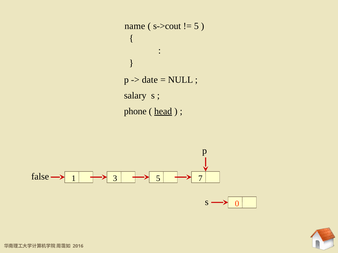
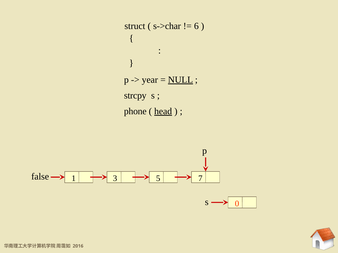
name: name -> struct (135, 26)
s->cout: s->cout -> s->char (167, 26)
5: 5 -> 6 (196, 26)
date: date -> year (150, 80)
NULL underline: none -> present (180, 80)
salary: salary -> strcpy (135, 96)
